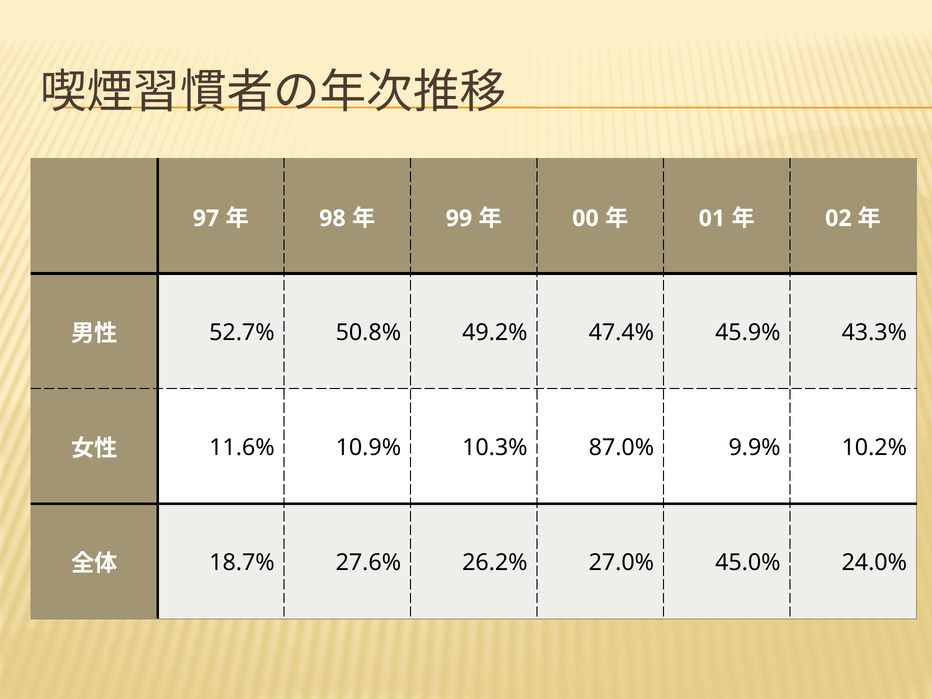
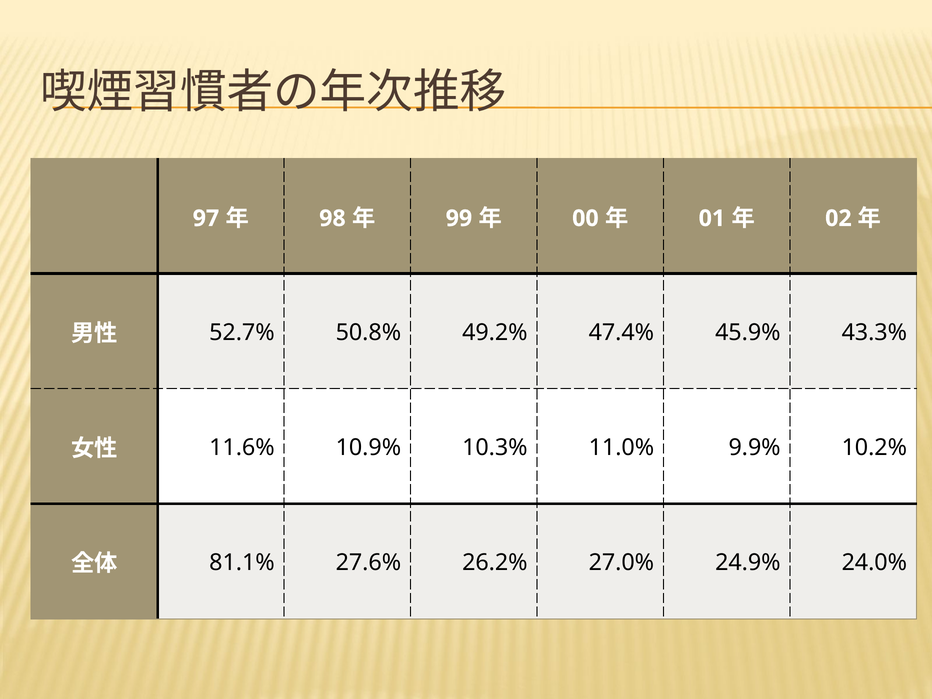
87.0%: 87.0% -> 11.0% (621, 447)
18.7%: 18.7% -> 81.1% (242, 563)
45.0%: 45.0% -> 24.9% (748, 563)
